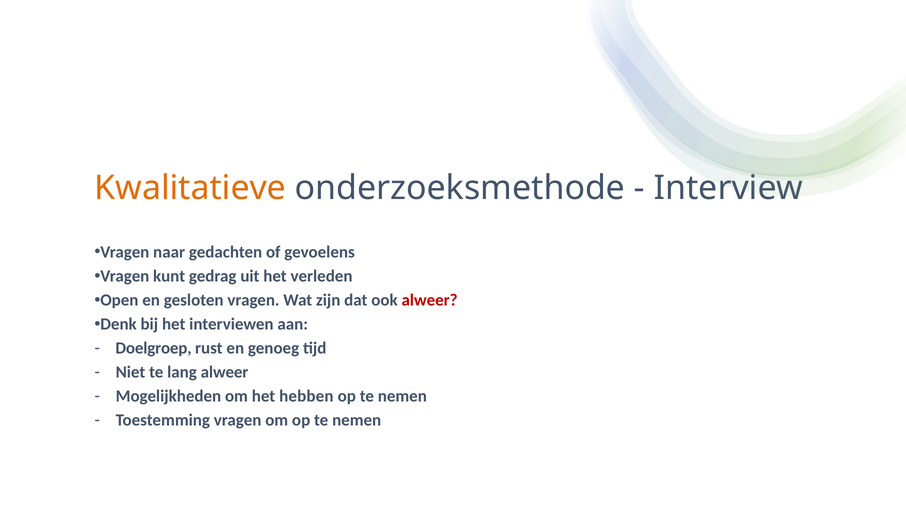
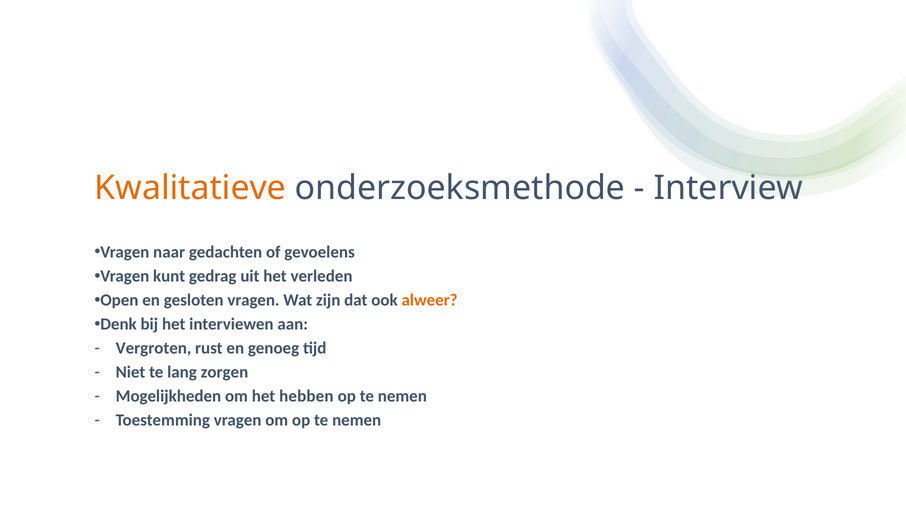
alweer colour: red -> orange (430, 300)
Doelgroep: Doelgroep -> Vergroten (153, 348)
lang alweer: alweer -> zorgen (224, 372)
